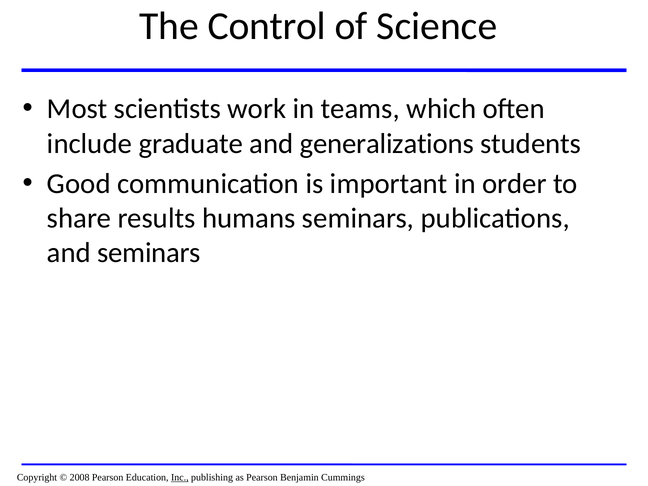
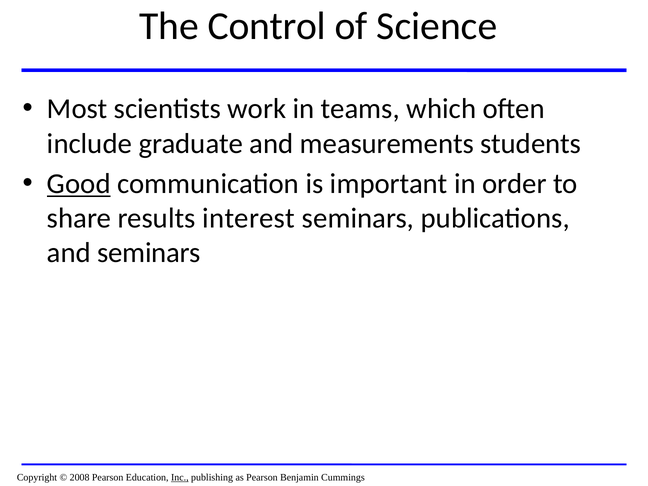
generalizations: generalizations -> measurements (387, 144)
Good underline: none -> present (79, 184)
humans: humans -> interest (249, 218)
